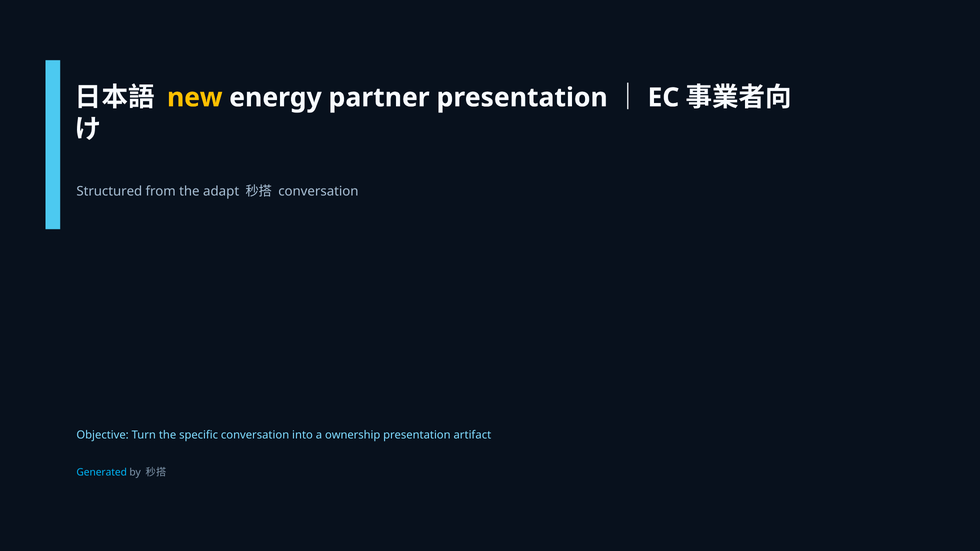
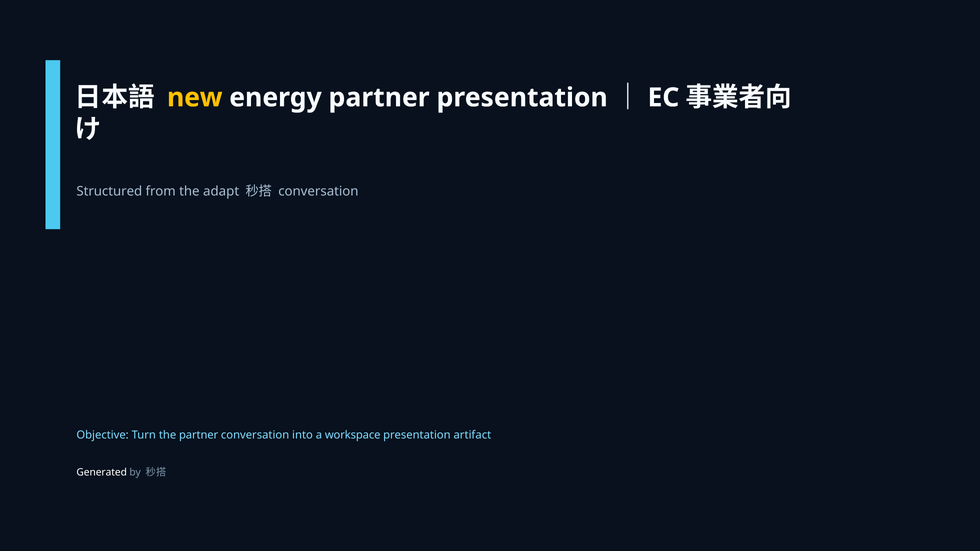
the specific: specific -> partner (199, 435)
ownership: ownership -> workspace (353, 435)
Generated colour: light blue -> white (102, 473)
